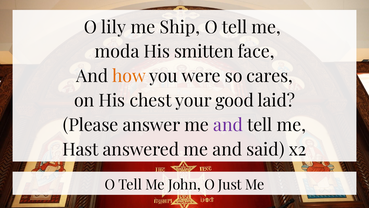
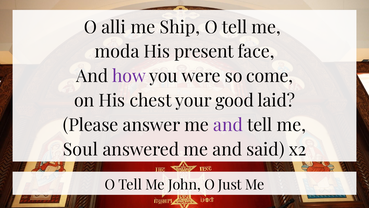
lily: lily -> alli (114, 27)
smitten: smitten -> present (204, 52)
how colour: orange -> purple (129, 76)
cares: cares -> come (270, 76)
Hast: Hast -> Soul (80, 149)
